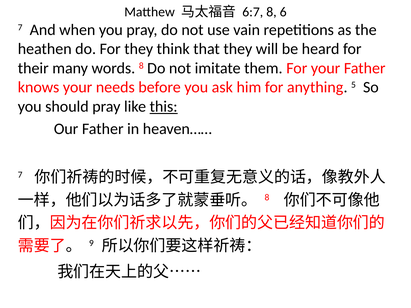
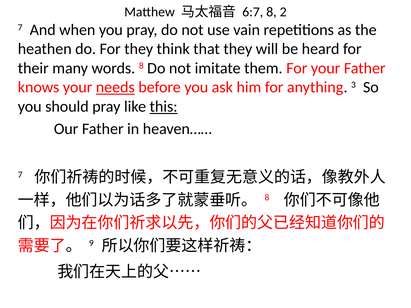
6: 6 -> 2 (283, 12)
needs underline: none -> present (115, 87)
5: 5 -> 3 (353, 85)
